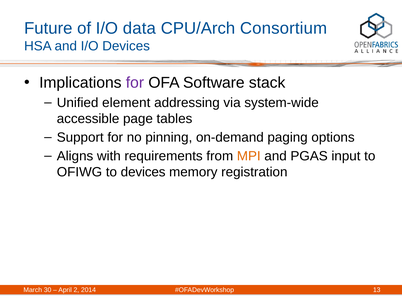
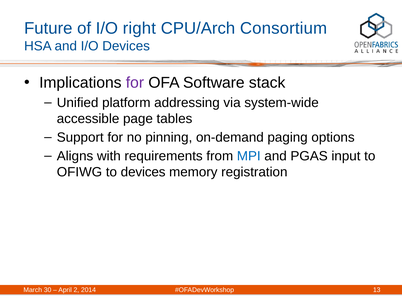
data: data -> right (139, 28)
element: element -> platform (126, 103)
MPI colour: orange -> blue (249, 156)
